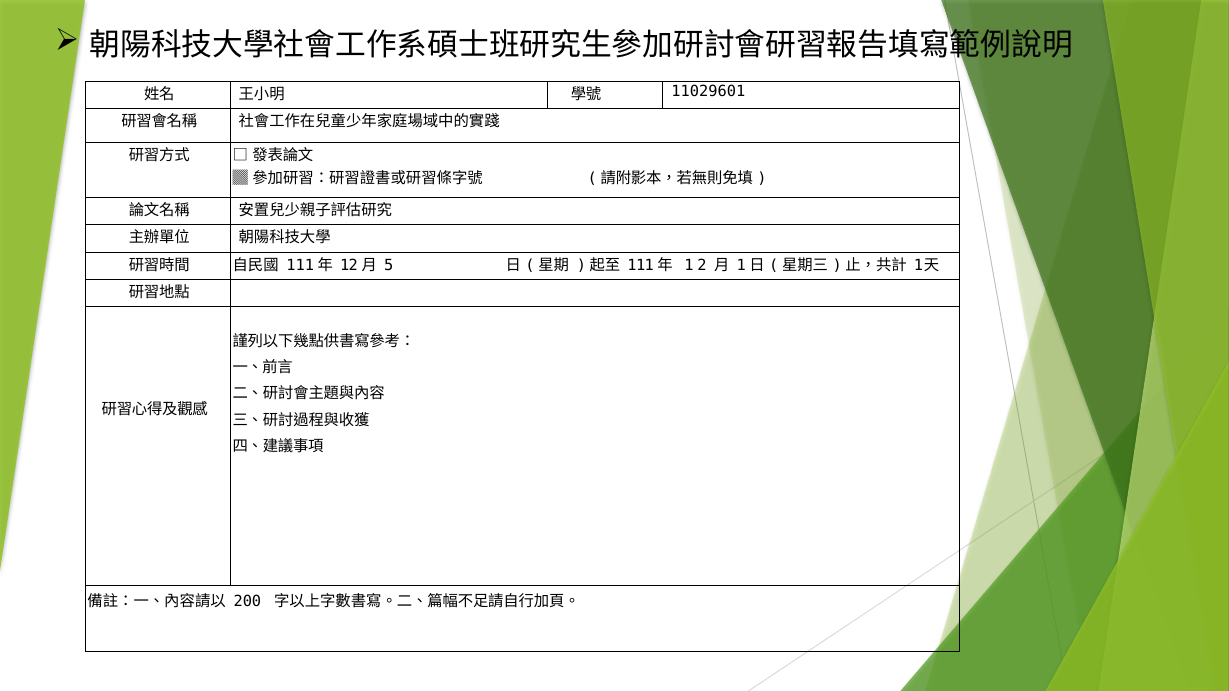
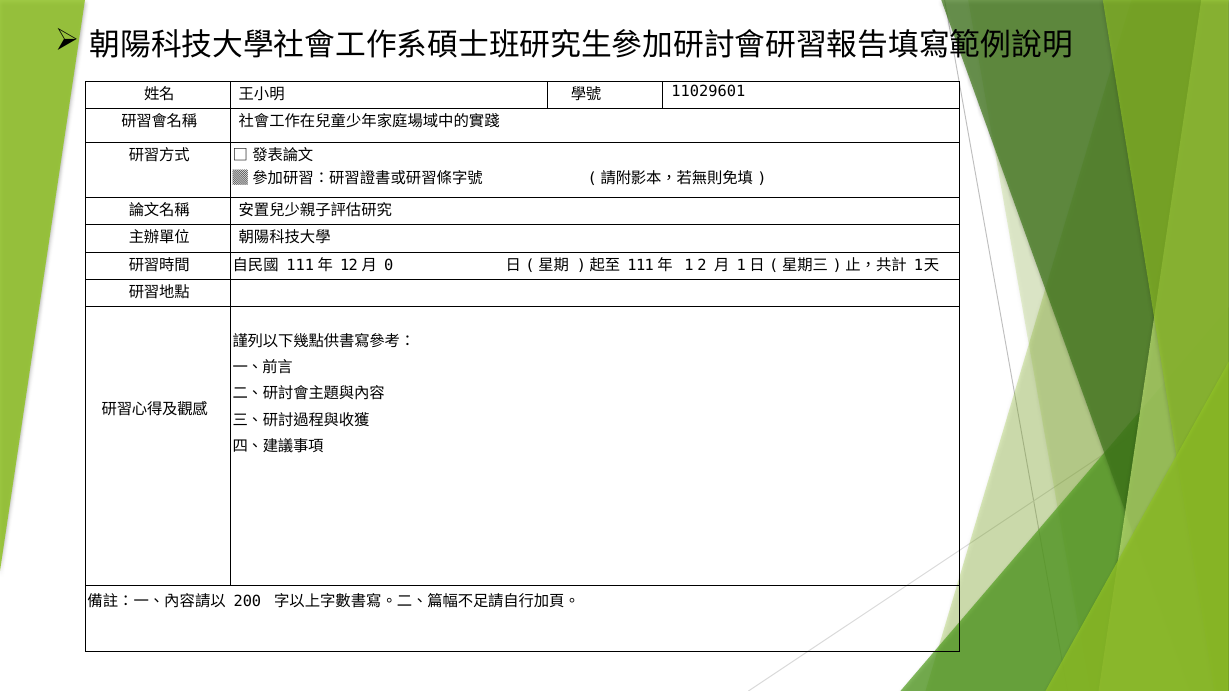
5: 5 -> 0 (389, 266)
